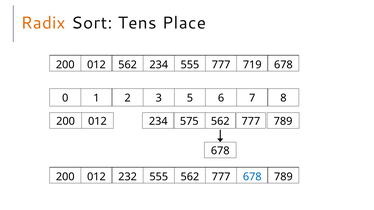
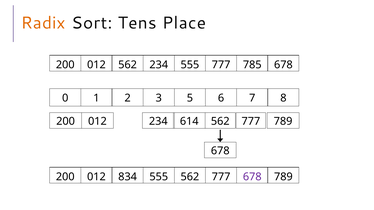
719: 719 -> 785 (252, 65)
575: 575 -> 614 (189, 121)
232: 232 -> 834 (128, 177)
678 colour: blue -> purple (252, 177)
